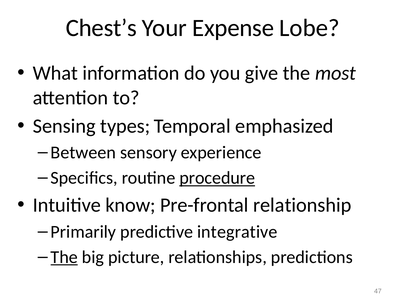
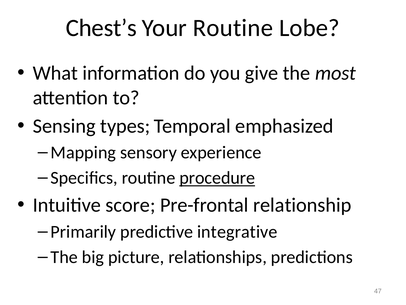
Your Expense: Expense -> Routine (233, 28)
Between: Between -> Mapping (83, 152)
know: know -> score (130, 205)
The underline: present -> none (64, 257)
